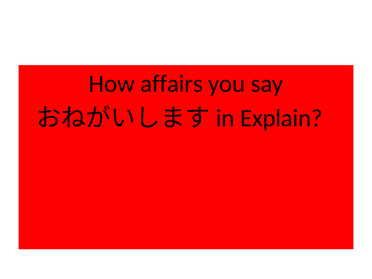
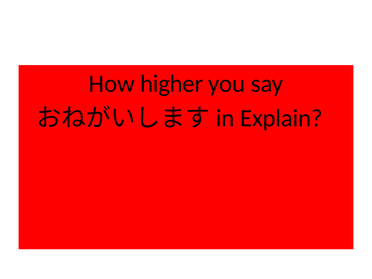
affairs: affairs -> higher (172, 84)
